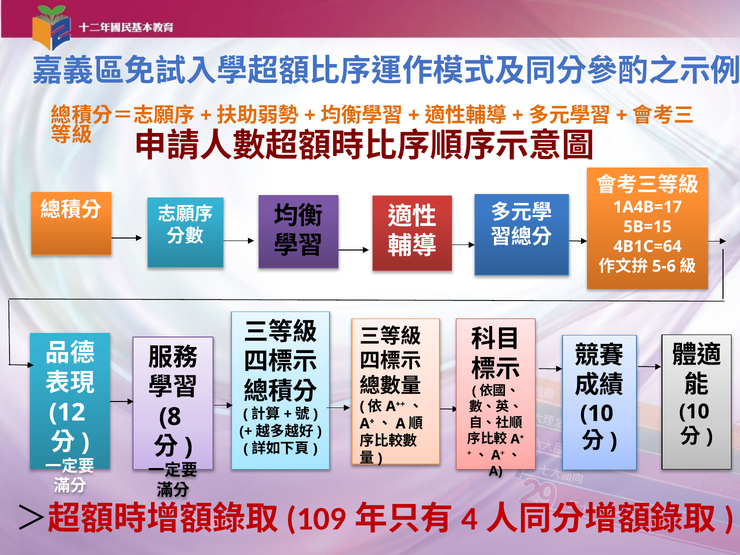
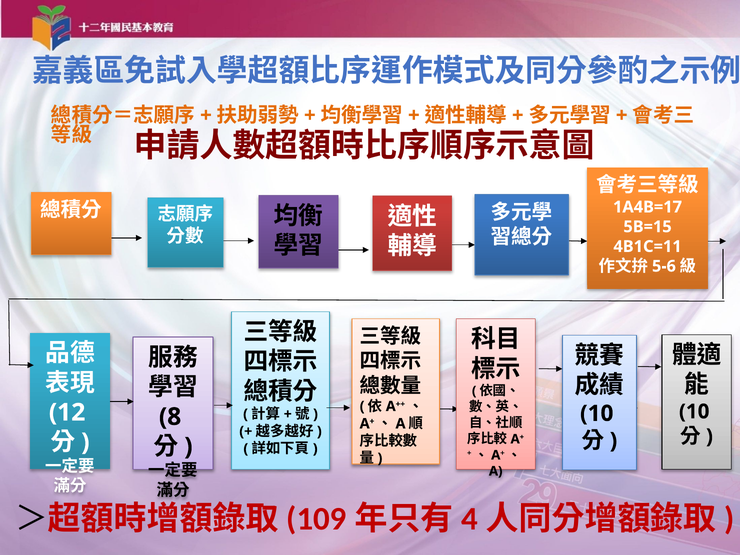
4B1C=64: 4B1C=64 -> 4B1C=11 (648, 246)
